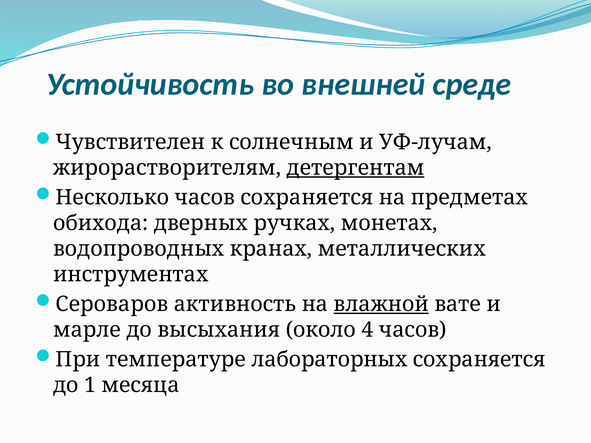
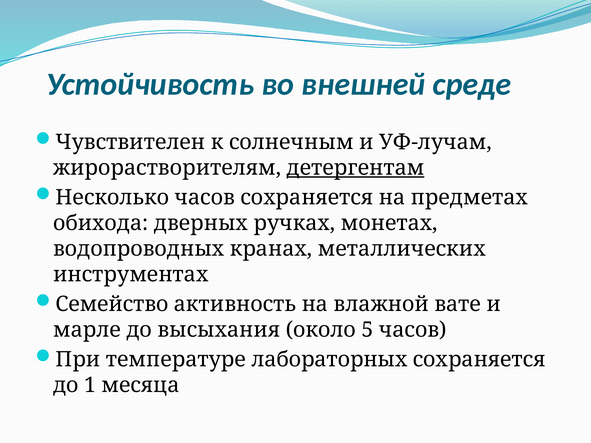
Сероваров: Сероваров -> Семейство (112, 304)
влажной underline: present -> none (381, 304)
4: 4 -> 5 (367, 330)
